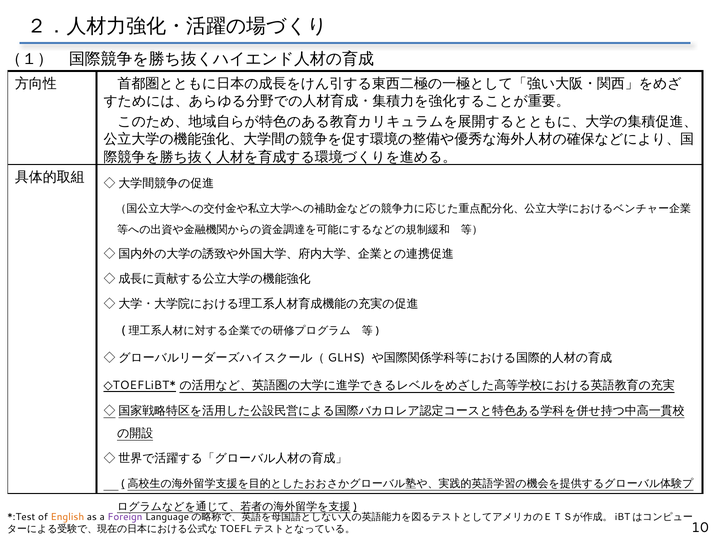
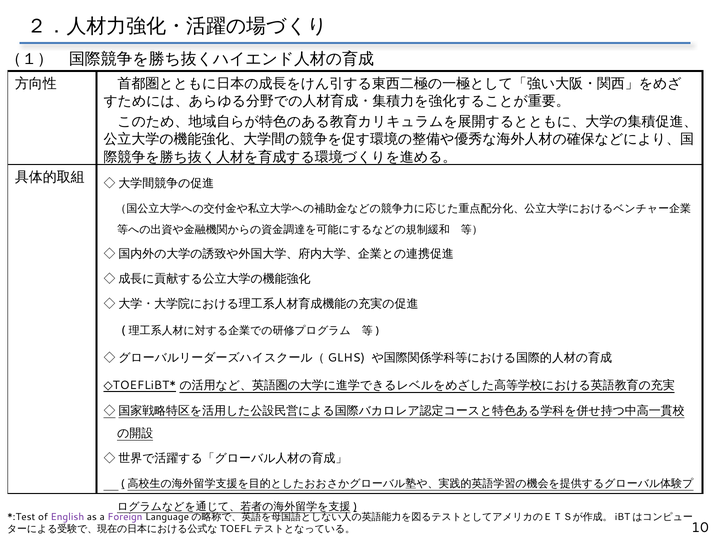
English colour: orange -> purple (67, 517)
